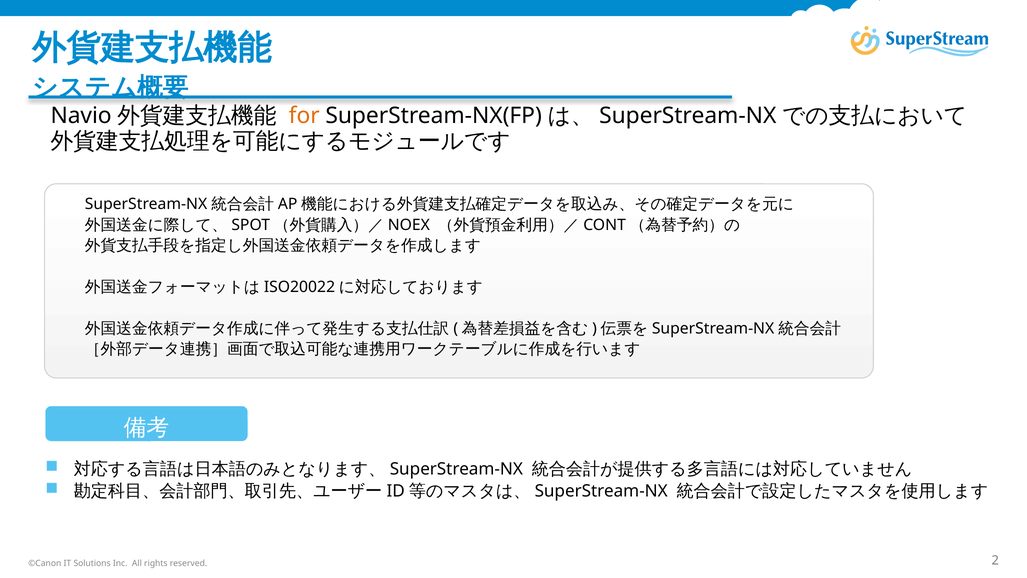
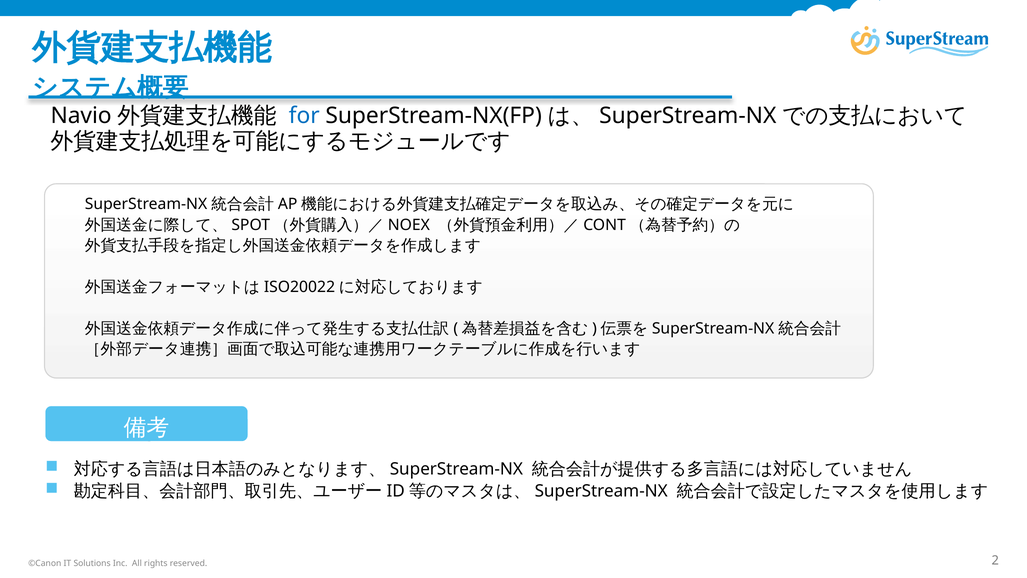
for colour: orange -> blue (304, 116)
